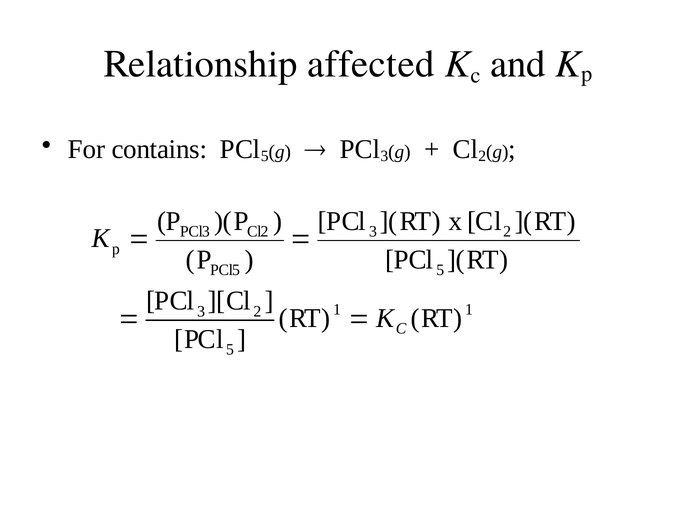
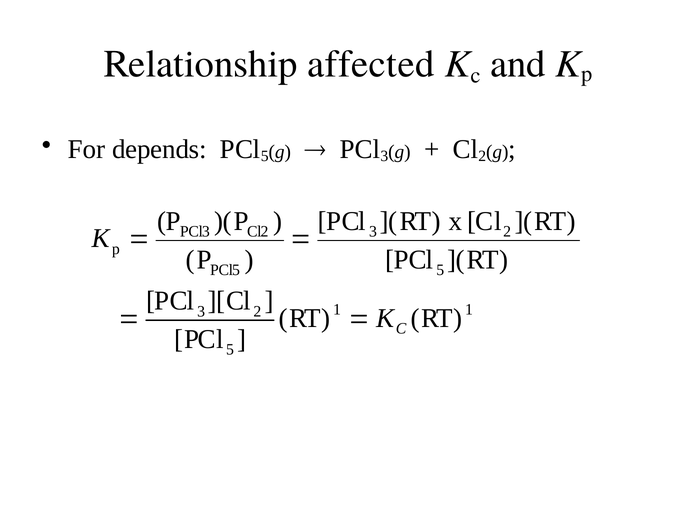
contains: contains -> depends (159, 149)
